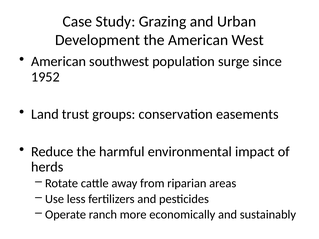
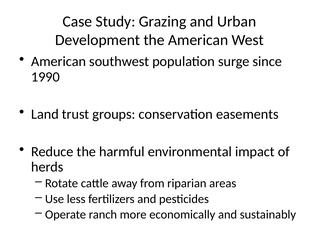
1952: 1952 -> 1990 (45, 77)
